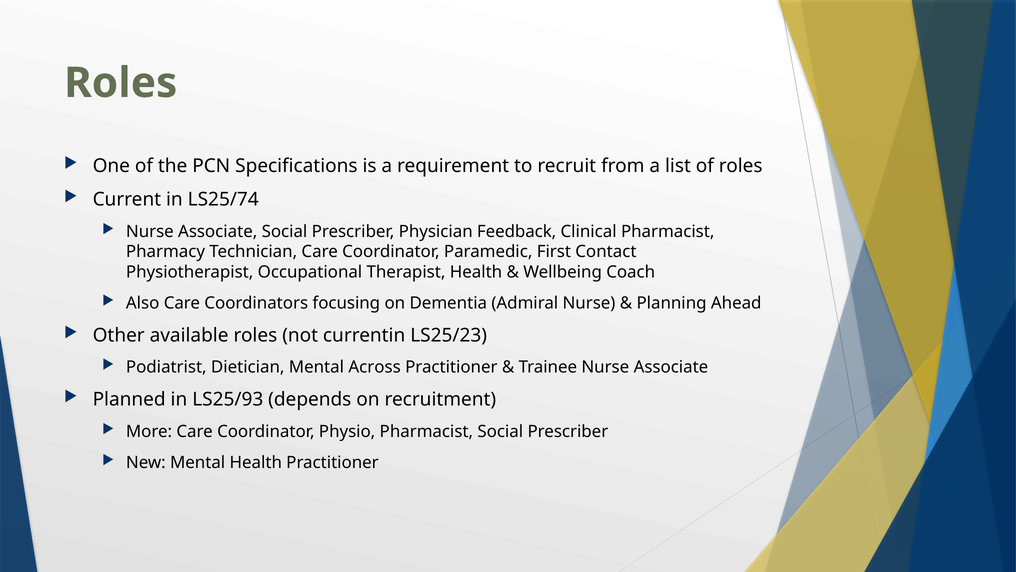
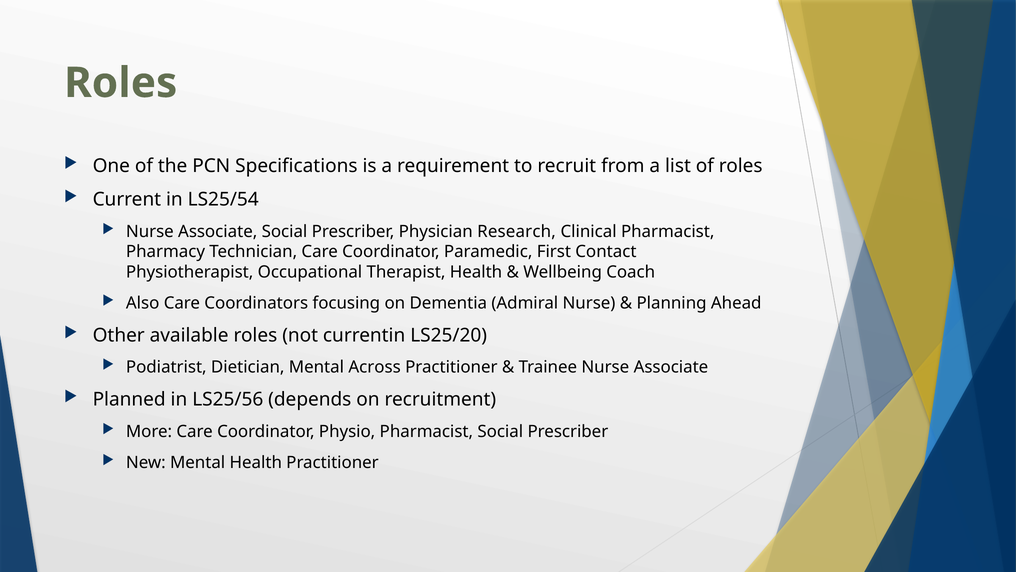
LS25/74: LS25/74 -> LS25/54 (223, 199)
Feedback: Feedback -> Research (517, 231)
LS25/23: LS25/23 -> LS25/20 (449, 335)
LS25/93: LS25/93 -> LS25/56 (228, 399)
